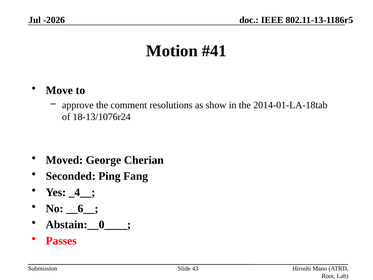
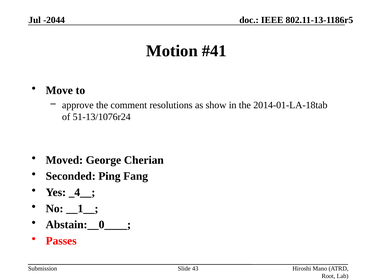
-2026: -2026 -> -2044 (54, 20)
18-13/1076r24: 18-13/1076r24 -> 51-13/1076r24 (102, 117)
__6__: __6__ -> __1__ (82, 208)
